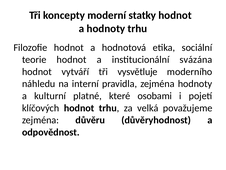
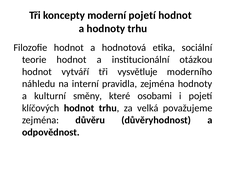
moderní statky: statky -> pojetí (142, 15)
svázána: svázána -> otázkou (196, 59)
platné: platné -> směny (88, 96)
